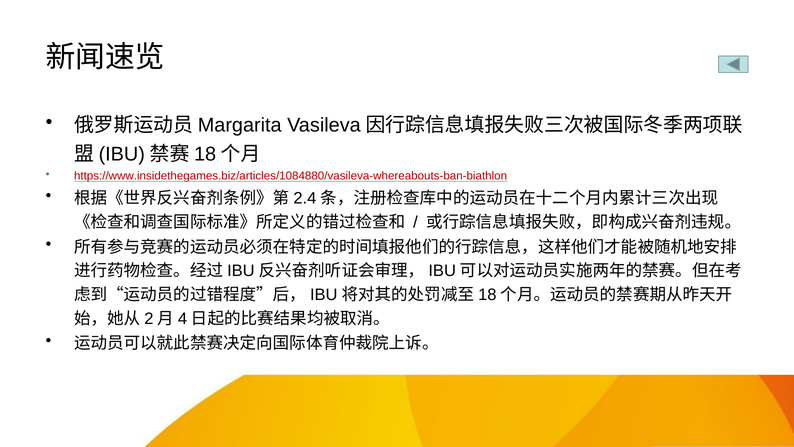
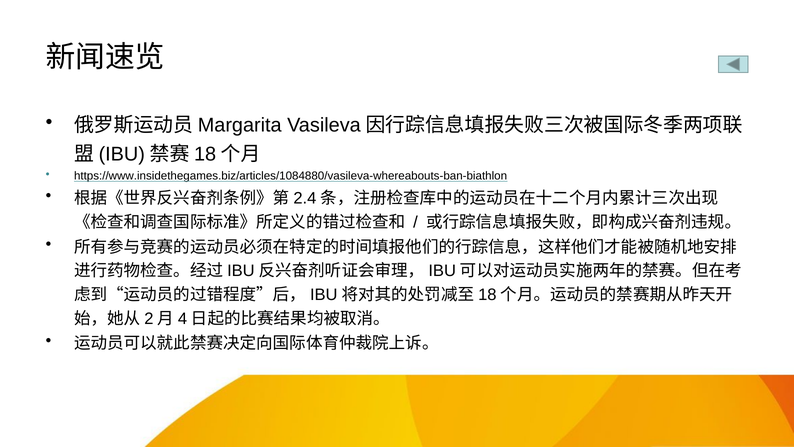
https://www.insidethegames.biz/articles/1084880/vasileva-whereabouts-ban-biathlon colour: red -> black (291, 176)
